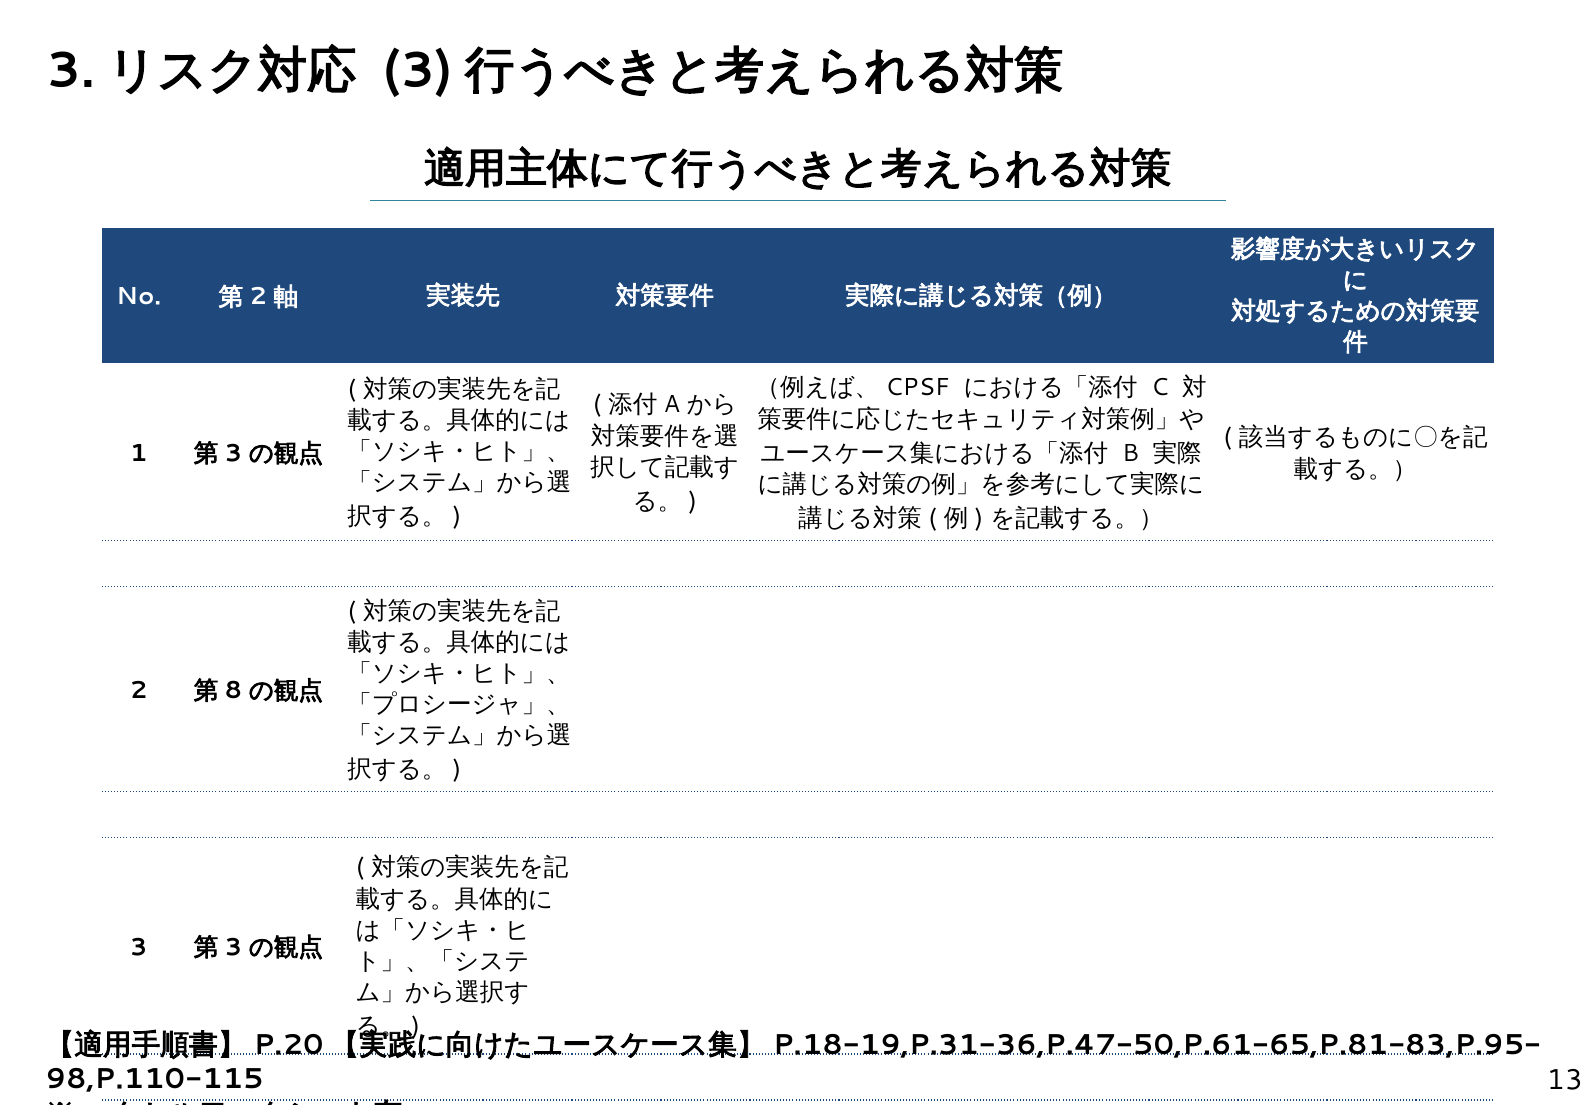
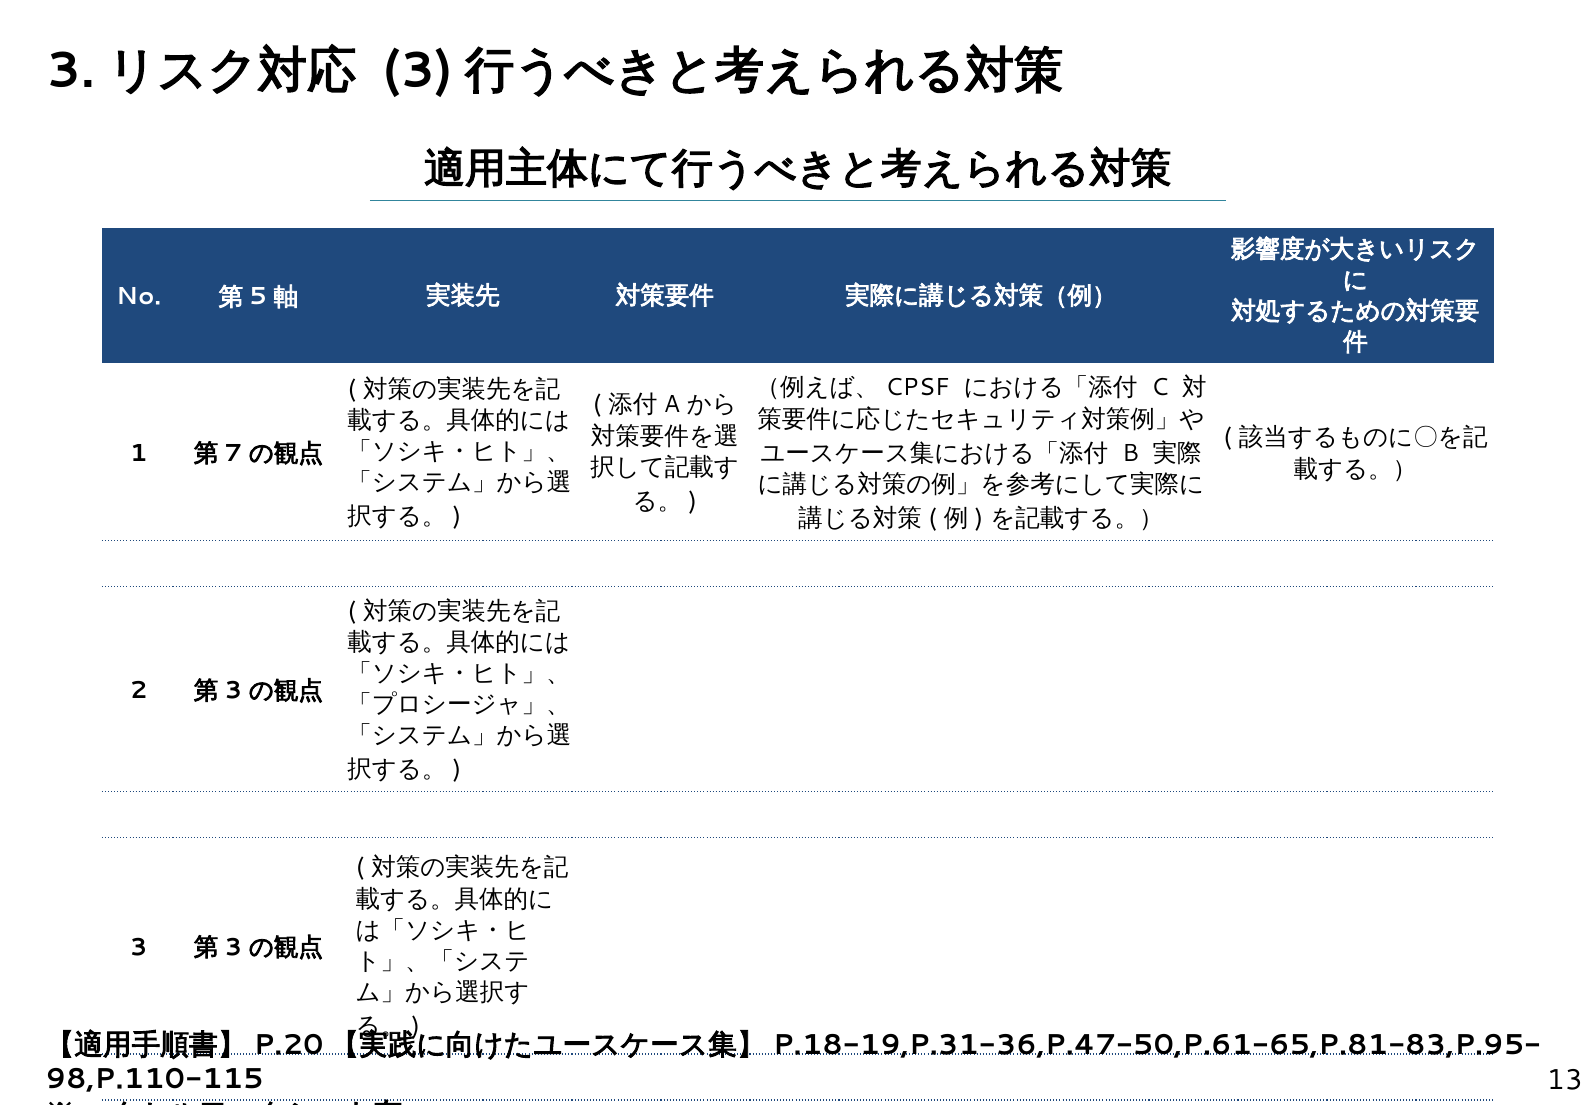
2: 2 -> 5 (258, 297)
3: 3 -> 7 (233, 453)
8: 8 -> 3 (233, 690)
